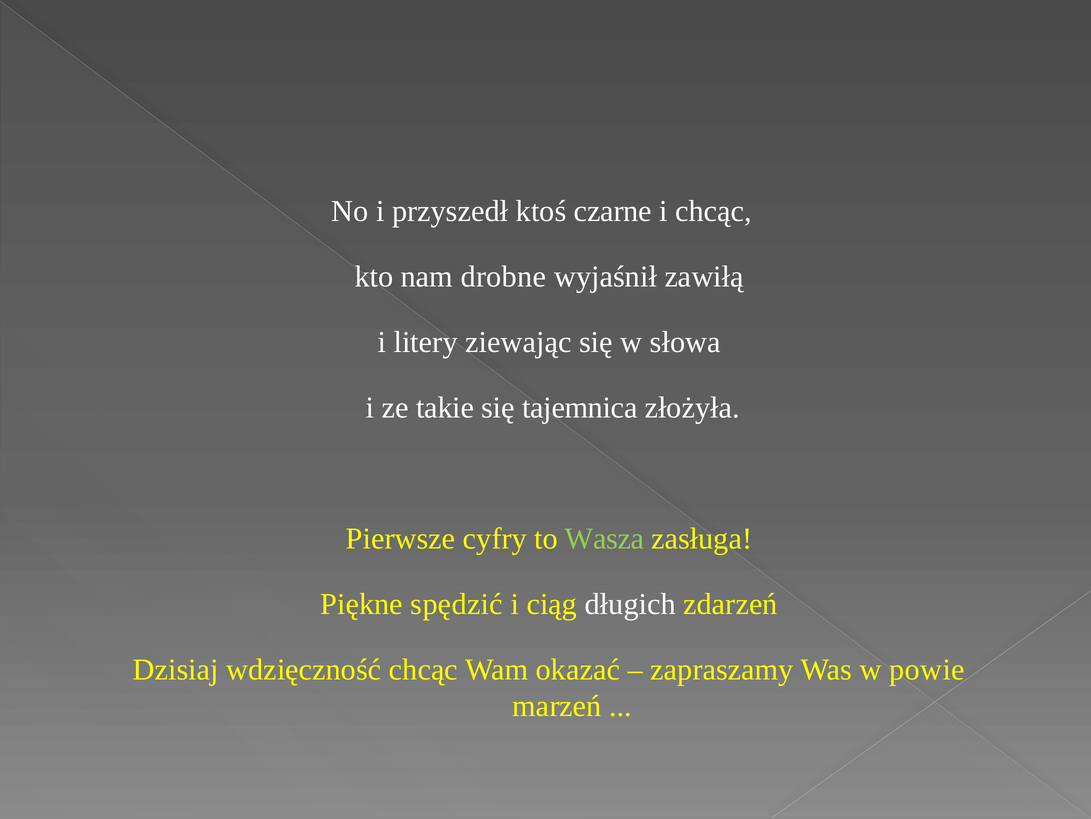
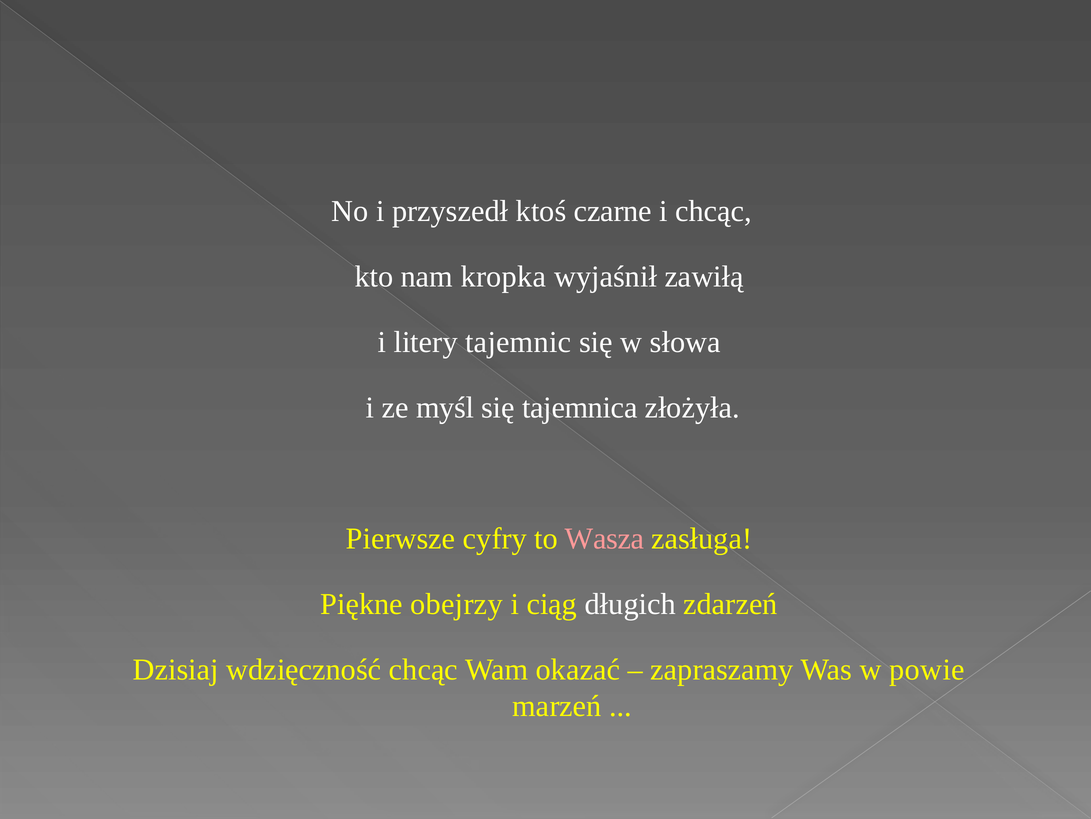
drobne: drobne -> kropka (503, 276)
ziewając: ziewając -> tajemnic (518, 342)
takie: takie -> myśl (445, 407)
Wasza colour: light green -> pink (604, 538)
spędzić: spędzić -> obejrzy (457, 604)
